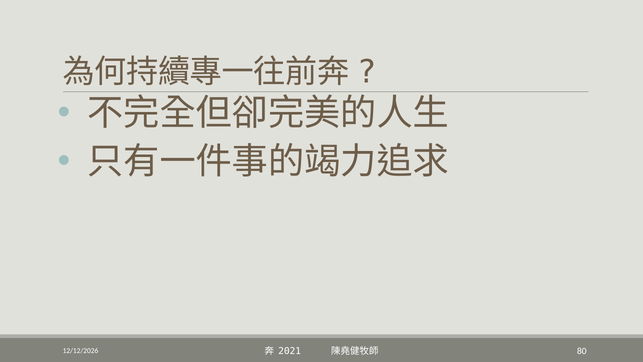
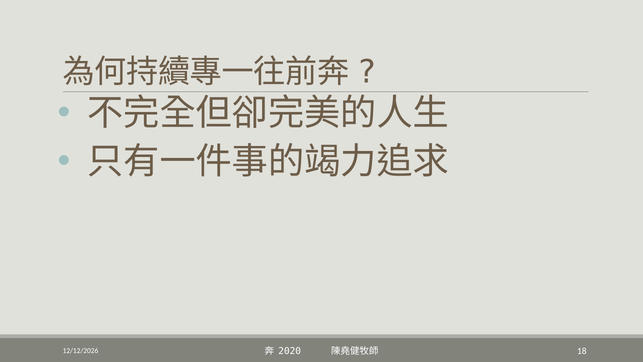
2021: 2021 -> 2020 (290, 351)
80: 80 -> 18 (582, 351)
